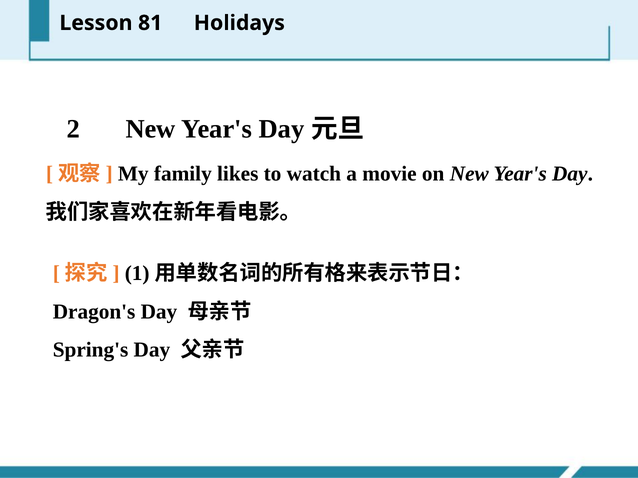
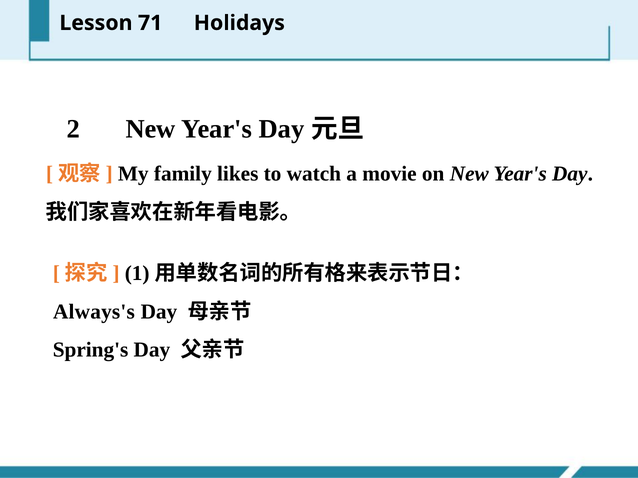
81: 81 -> 71 (150, 23)
Dragon's: Dragon's -> Always's (94, 312)
